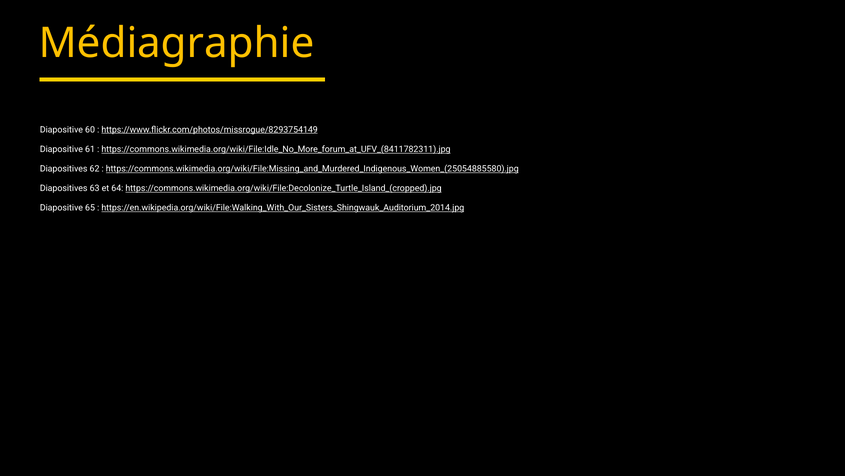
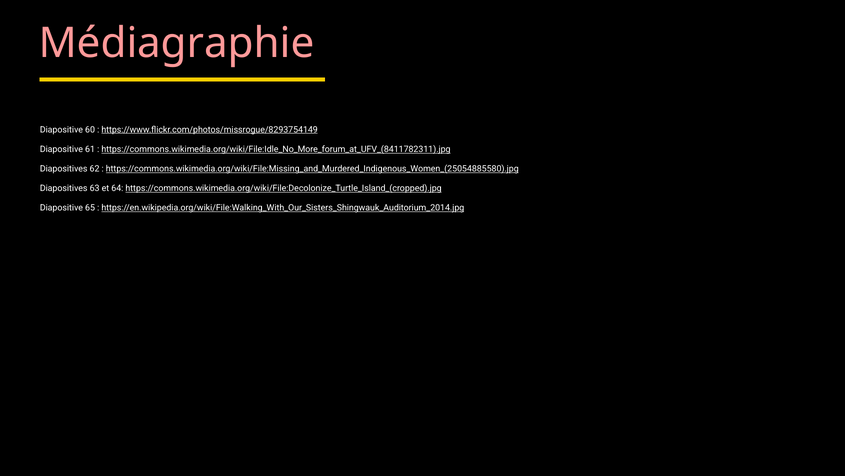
Médiagraphie colour: yellow -> pink (177, 43)
